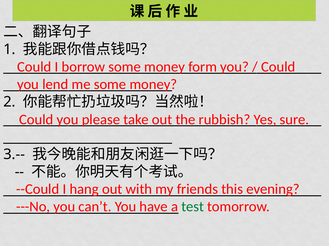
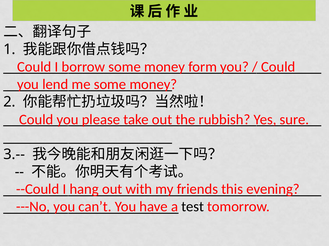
test colour: green -> black (193, 207)
